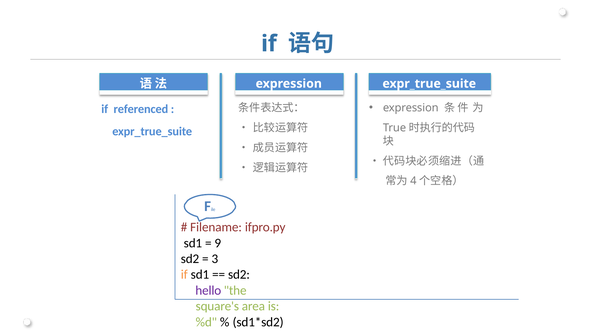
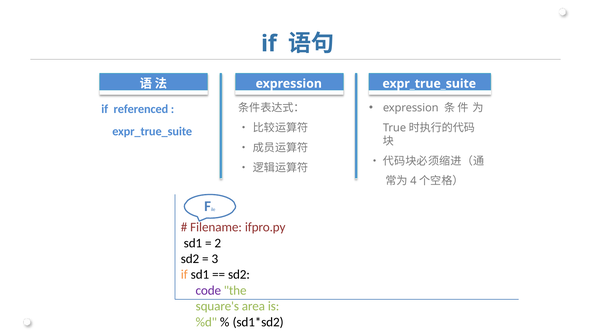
9: 9 -> 2 (218, 243)
hello: hello -> code (208, 290)
